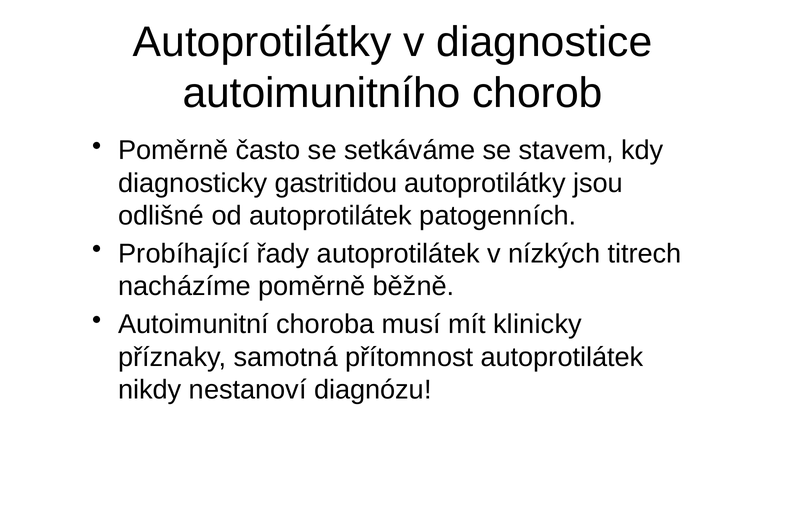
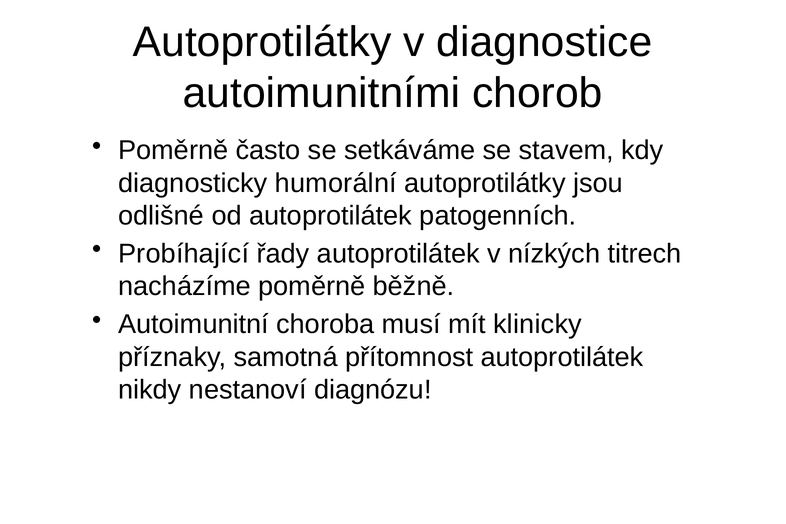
autoimunitního: autoimunitního -> autoimunitními (321, 93)
gastritidou: gastritidou -> humorální (336, 183)
